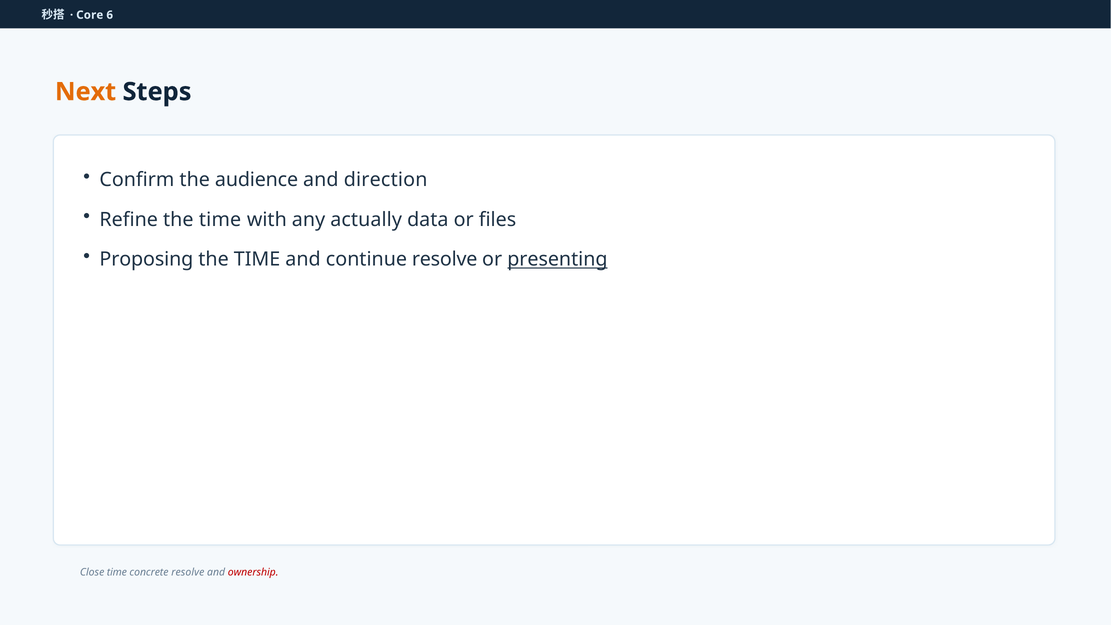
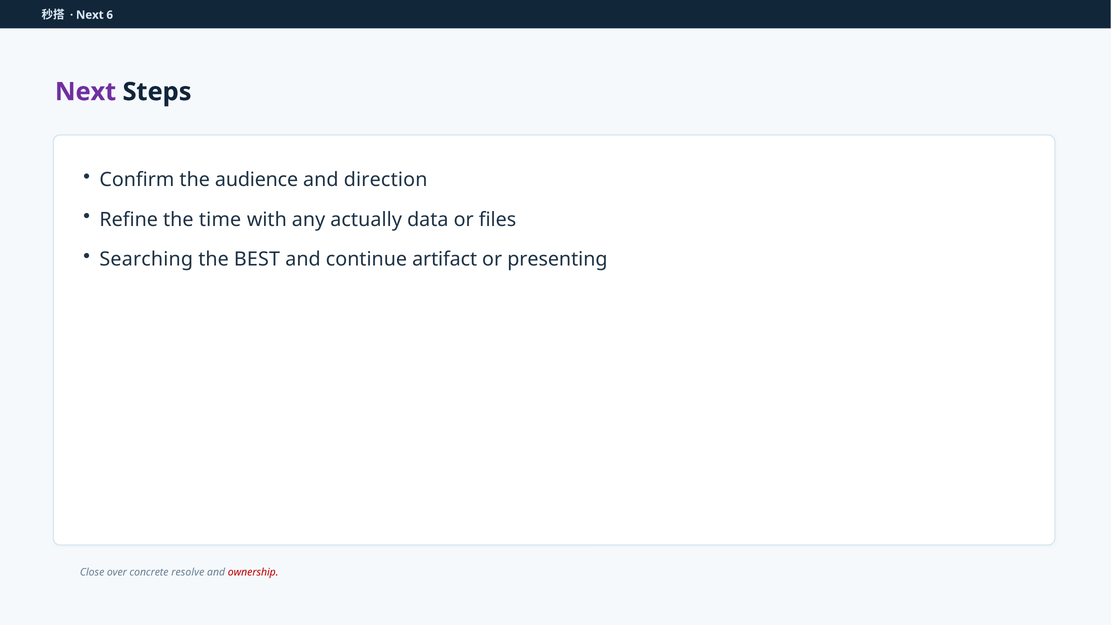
Core: Core -> Next (90, 15)
Next colour: orange -> purple (86, 92)
Proposing: Proposing -> Searching (146, 259)
TIME: TIME -> BEST (257, 259)
continue resolve: resolve -> artifact (445, 259)
presenting underline: present -> none (557, 259)
Close time: time -> over (117, 572)
